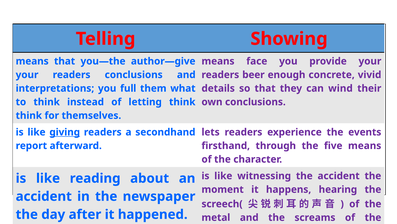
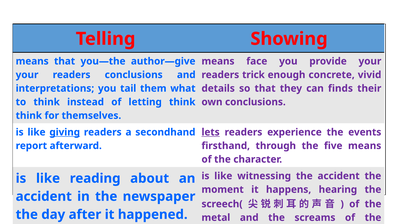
beer: beer -> trick (253, 75)
full: full -> tail (128, 88)
wind: wind -> finds (340, 88)
lets underline: none -> present (211, 132)
